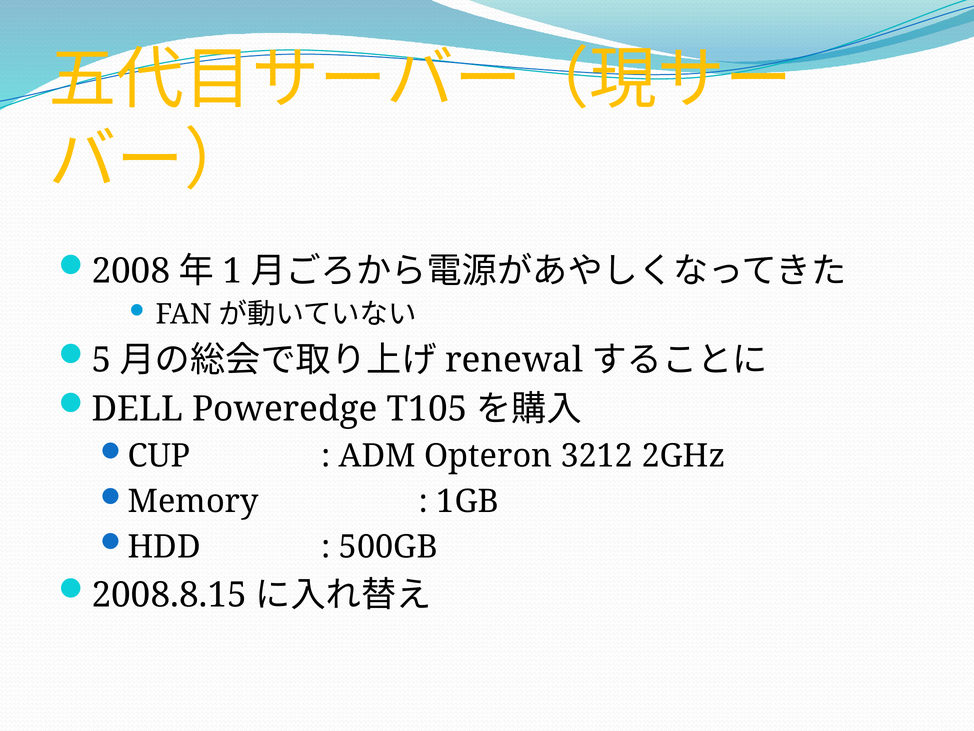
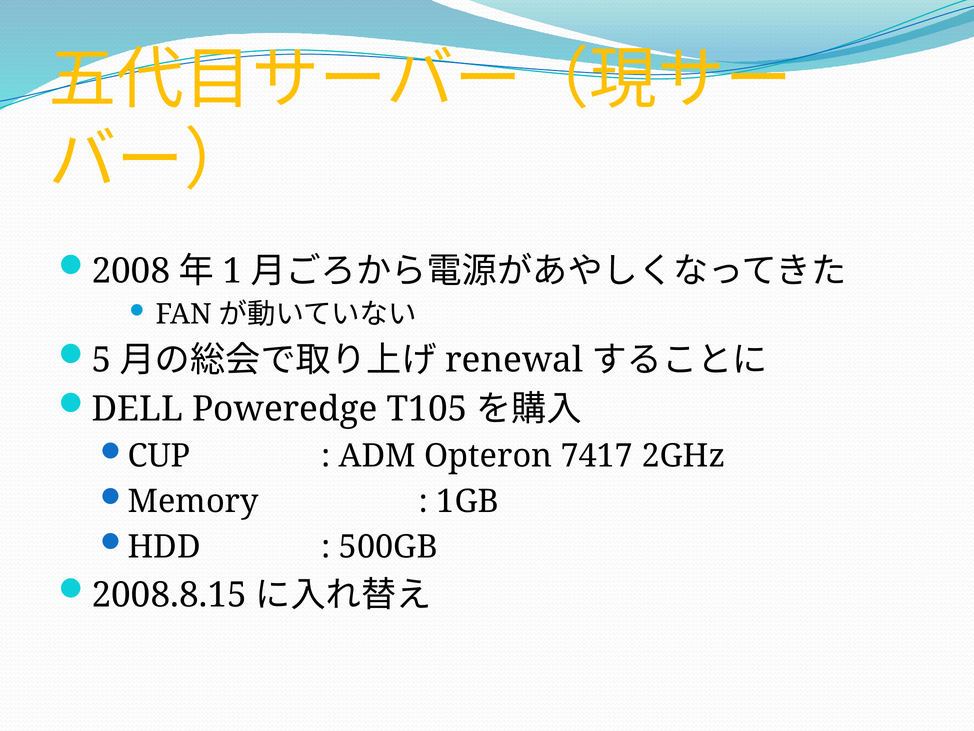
3212: 3212 -> 7417 (597, 456)
